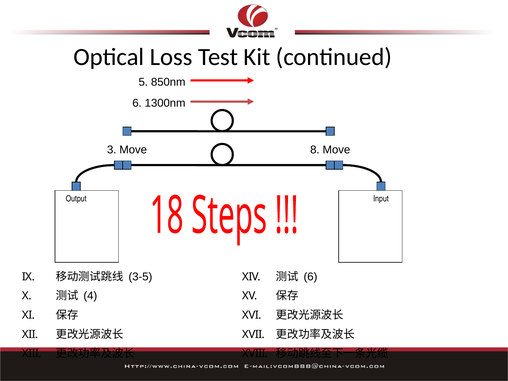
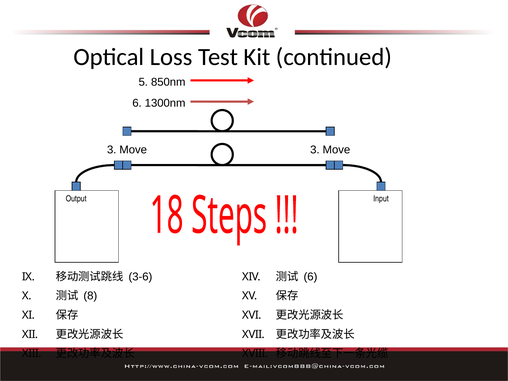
Move 8: 8 -> 3 (315, 150)
3-5: 3-5 -> 3-6 (140, 277)
4: 4 -> 8 (90, 296)
